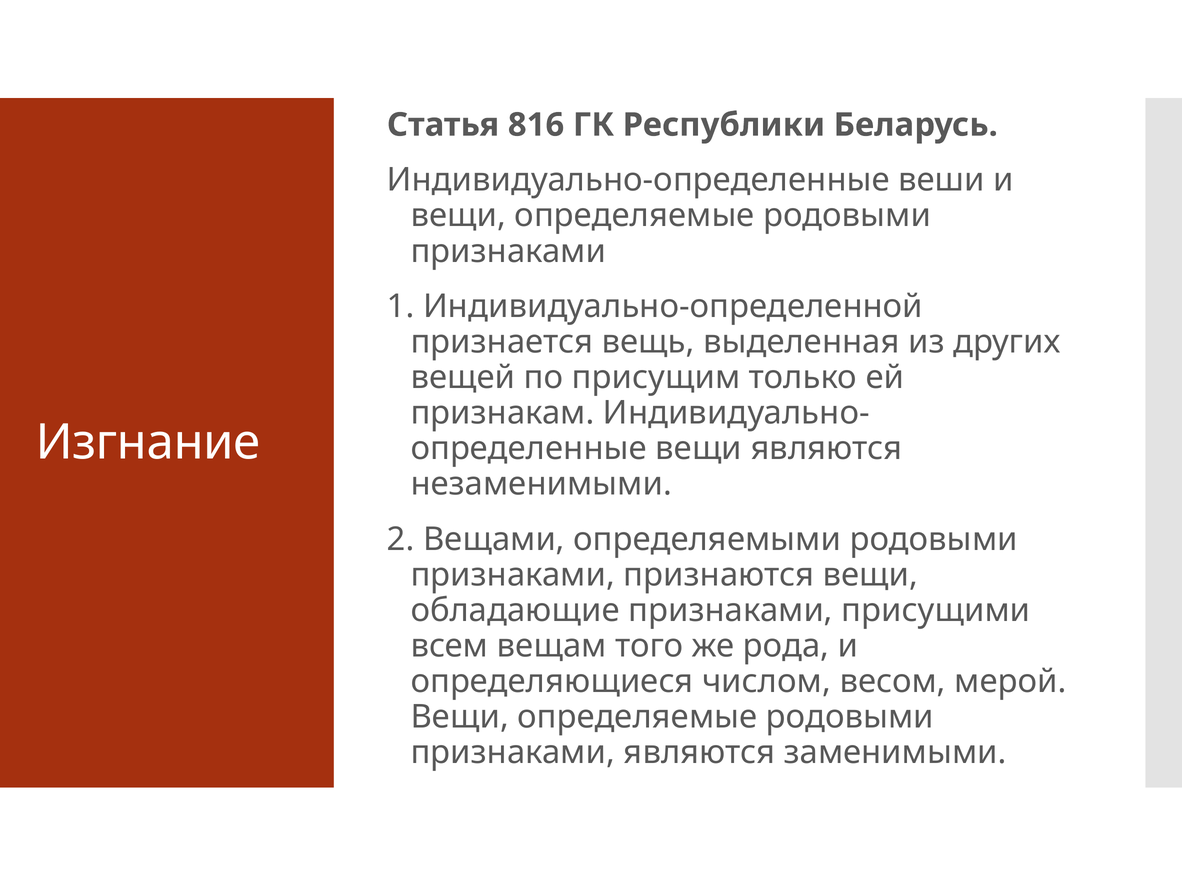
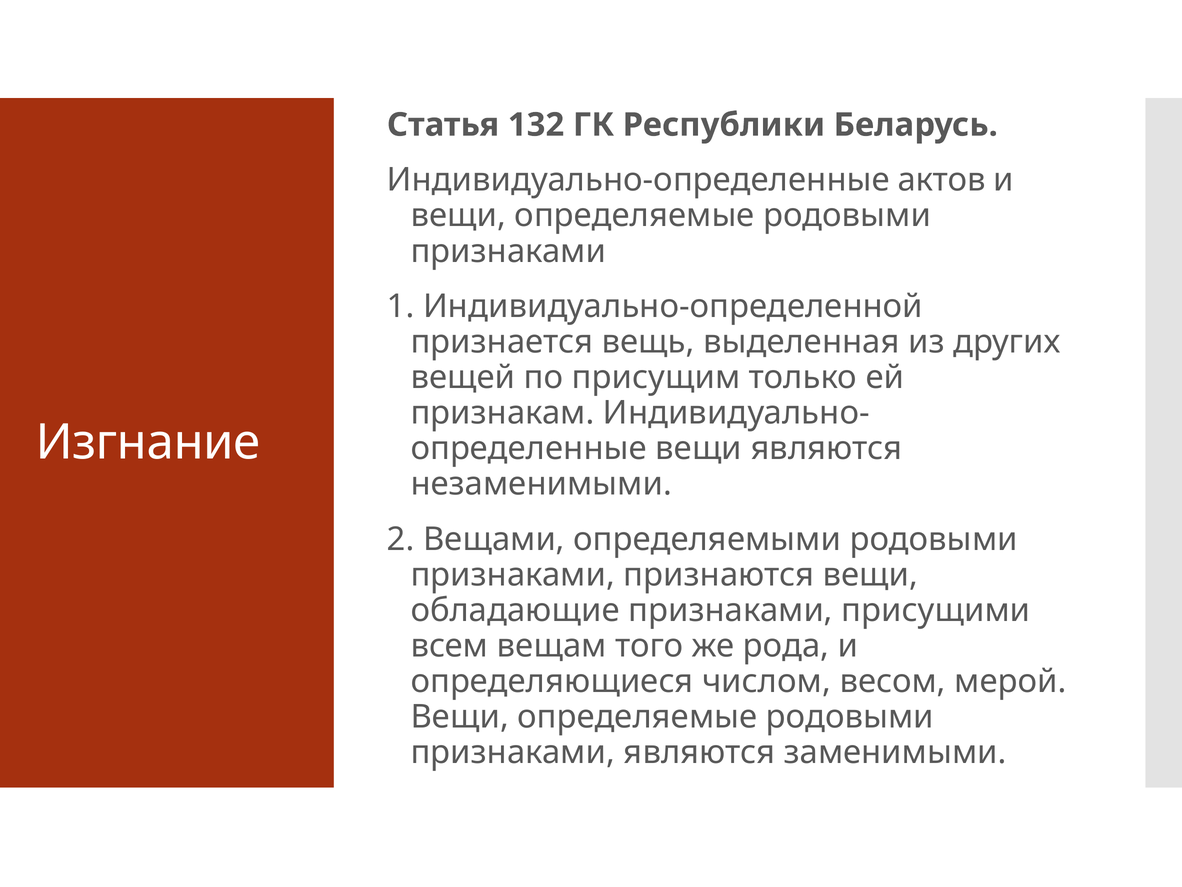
816: 816 -> 132 (536, 125)
веши: веши -> актов (942, 180)
